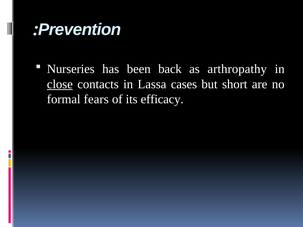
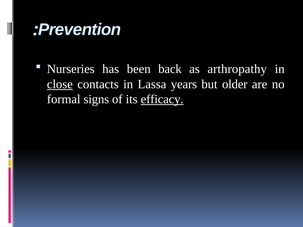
cases: cases -> years (184, 84)
short: short -> older (235, 84)
fears: fears -> signs (96, 99)
efficacy underline: none -> present (162, 99)
